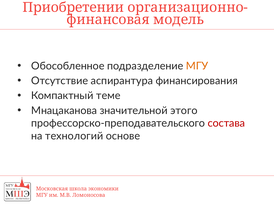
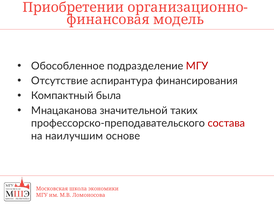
МГУ colour: orange -> red (197, 66)
теме: теме -> была (108, 96)
этого: этого -> таких (184, 111)
технологий: технологий -> наилучшим (74, 136)
